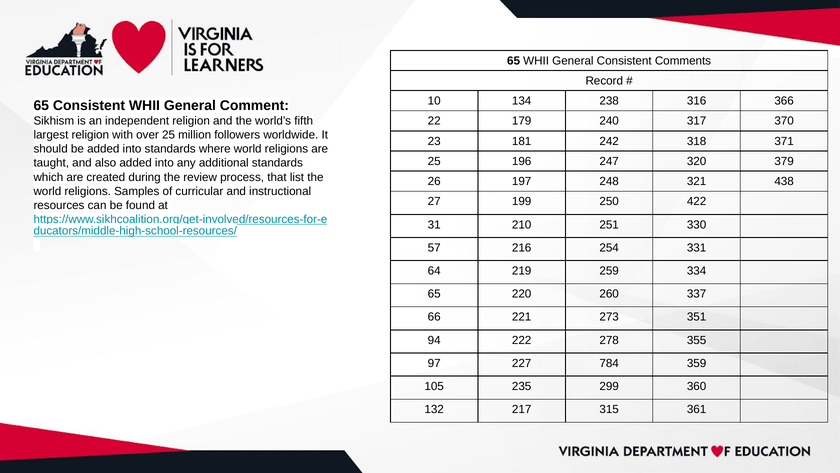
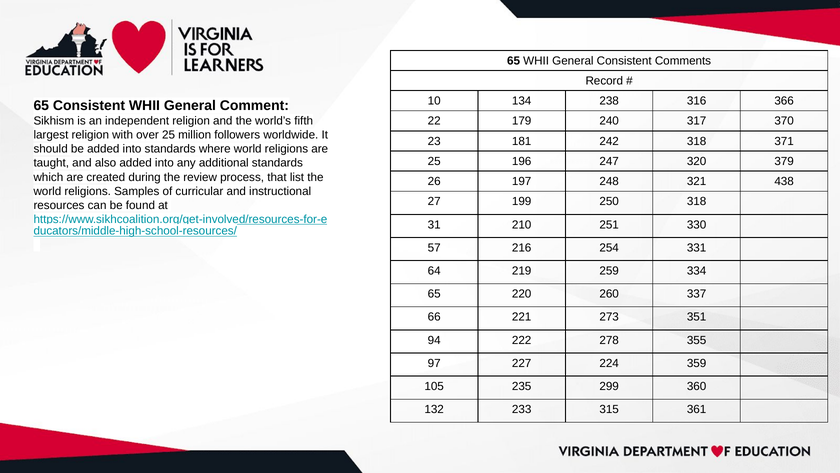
250 422: 422 -> 318 (697, 201)
784: 784 -> 224 (609, 363)
217: 217 -> 233 (522, 409)
